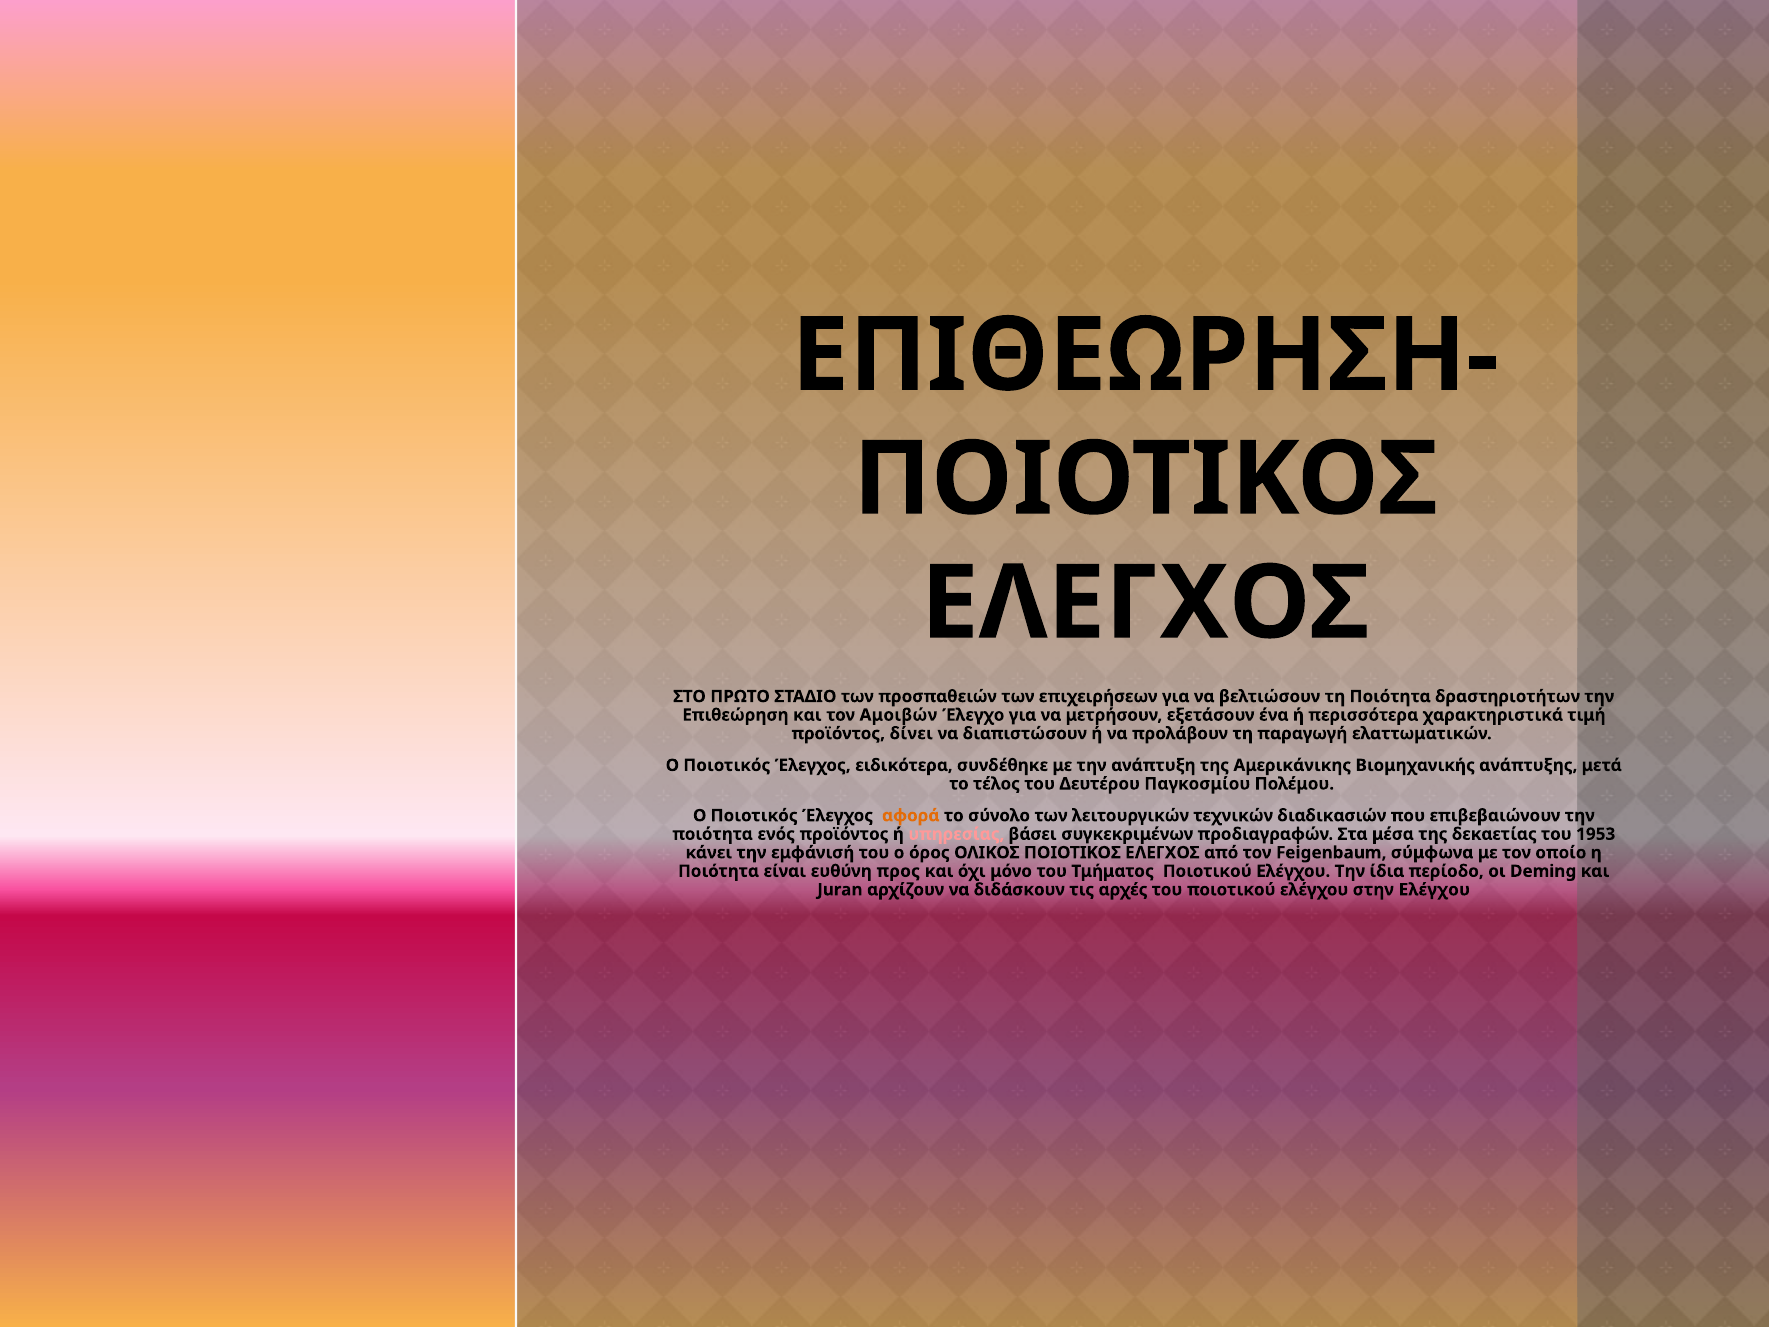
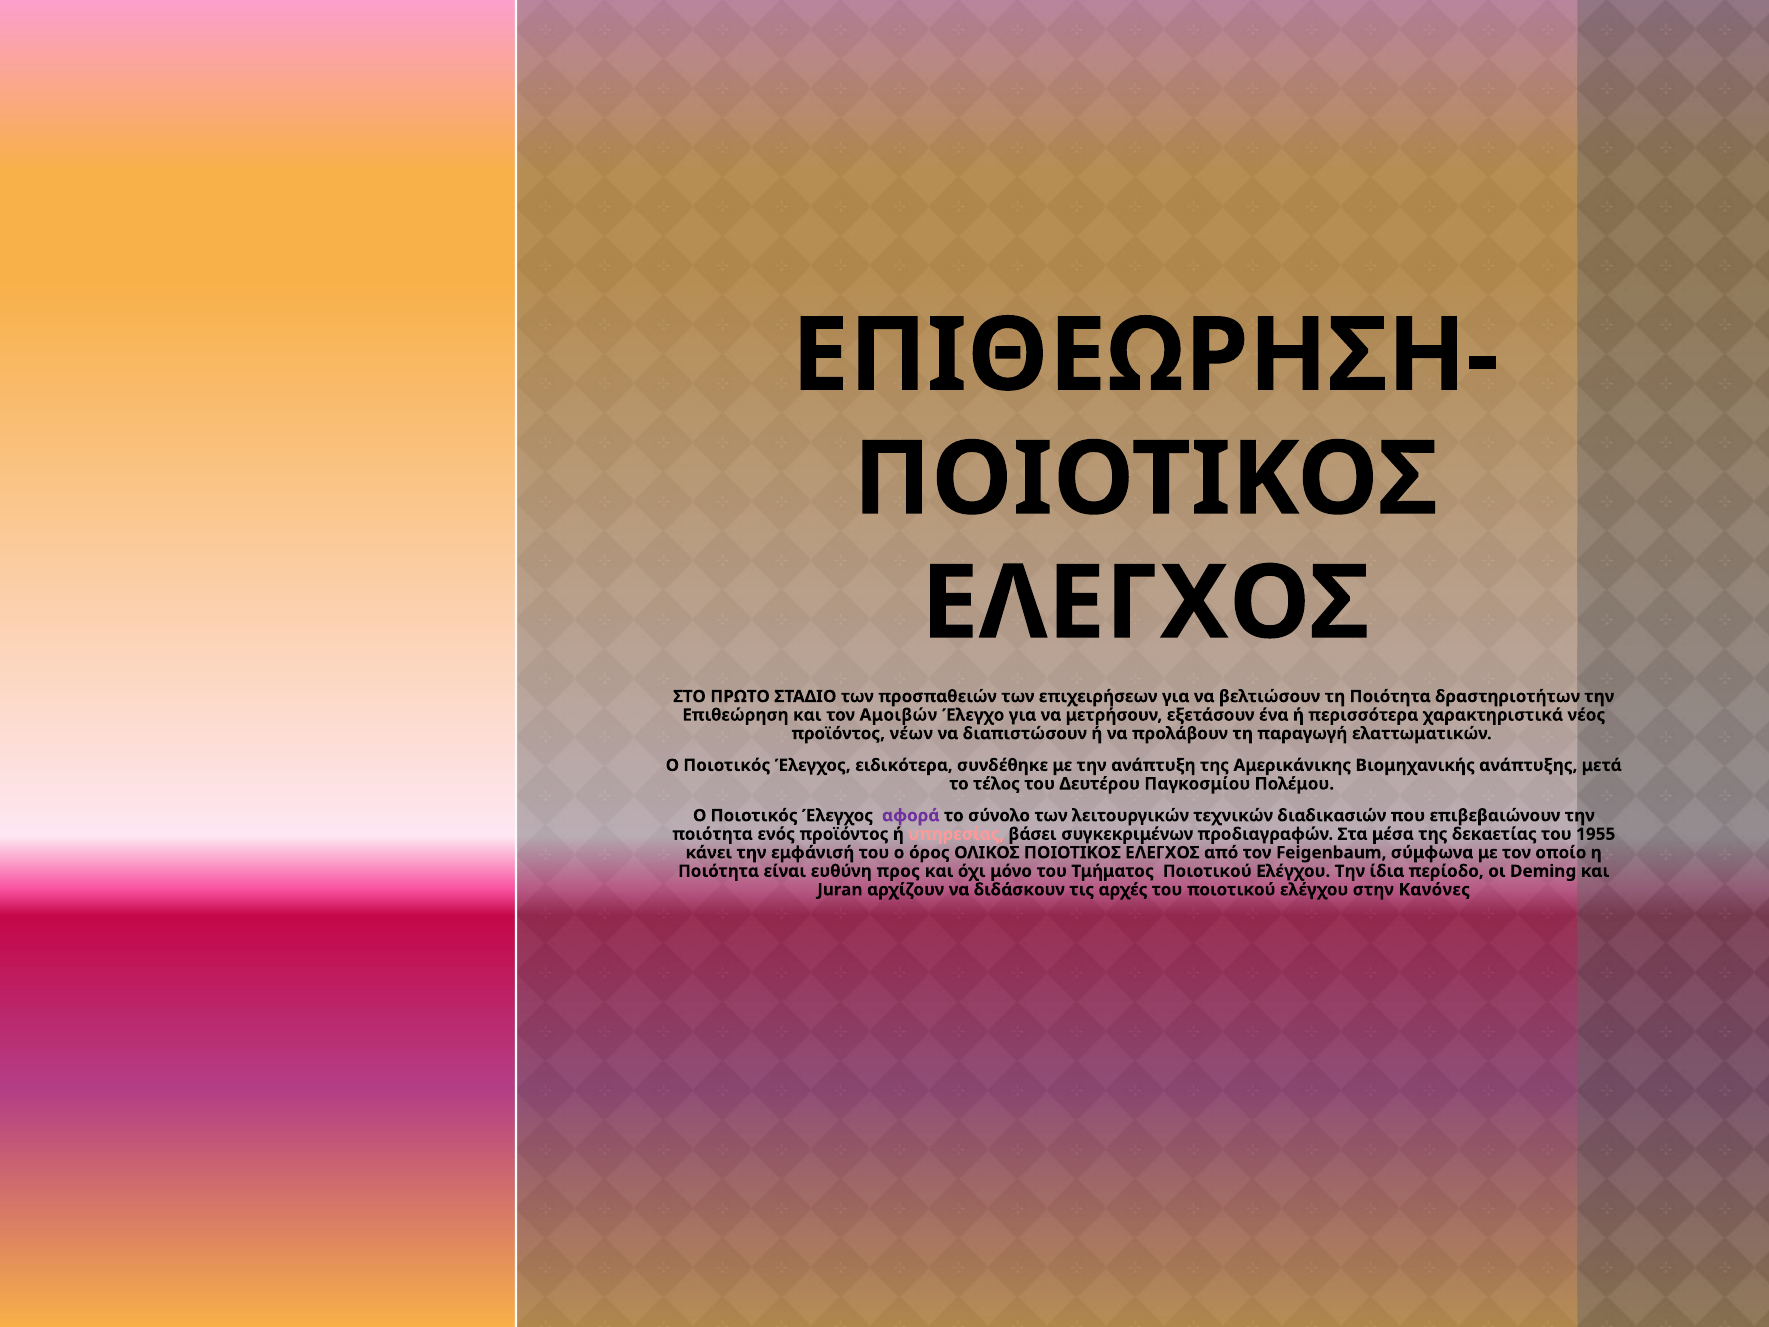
τιμή: τιμή -> νέος (1586, 715)
δίνει: δίνει -> νέων (911, 733)
αφορά colour: orange -> purple (911, 815)
1953: 1953 -> 1955 (1596, 834)
στην Ελέγχου: Ελέγχου -> Κανόνες (1434, 890)
